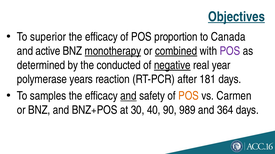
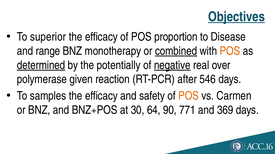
Canada: Canada -> Disease (228, 37)
active: active -> range (48, 51)
monotherapy underline: present -> none (113, 51)
POS colour: purple -> orange (230, 51)
determined underline: none -> present (41, 65)
conducted: conducted -> potentially (119, 65)
year: year -> over (221, 65)
years: years -> given (81, 80)
181: 181 -> 546 (208, 80)
and underline: present -> none (128, 96)
40: 40 -> 64 (154, 111)
989: 989 -> 771 (187, 111)
364: 364 -> 369 (225, 111)
